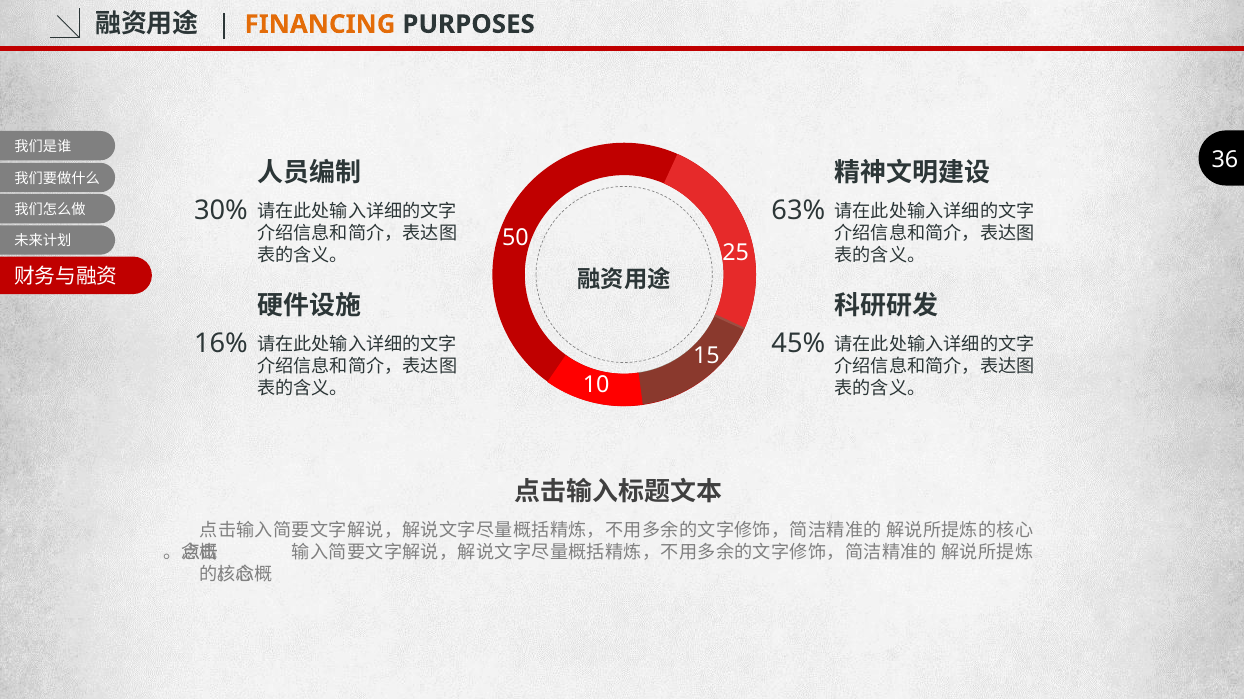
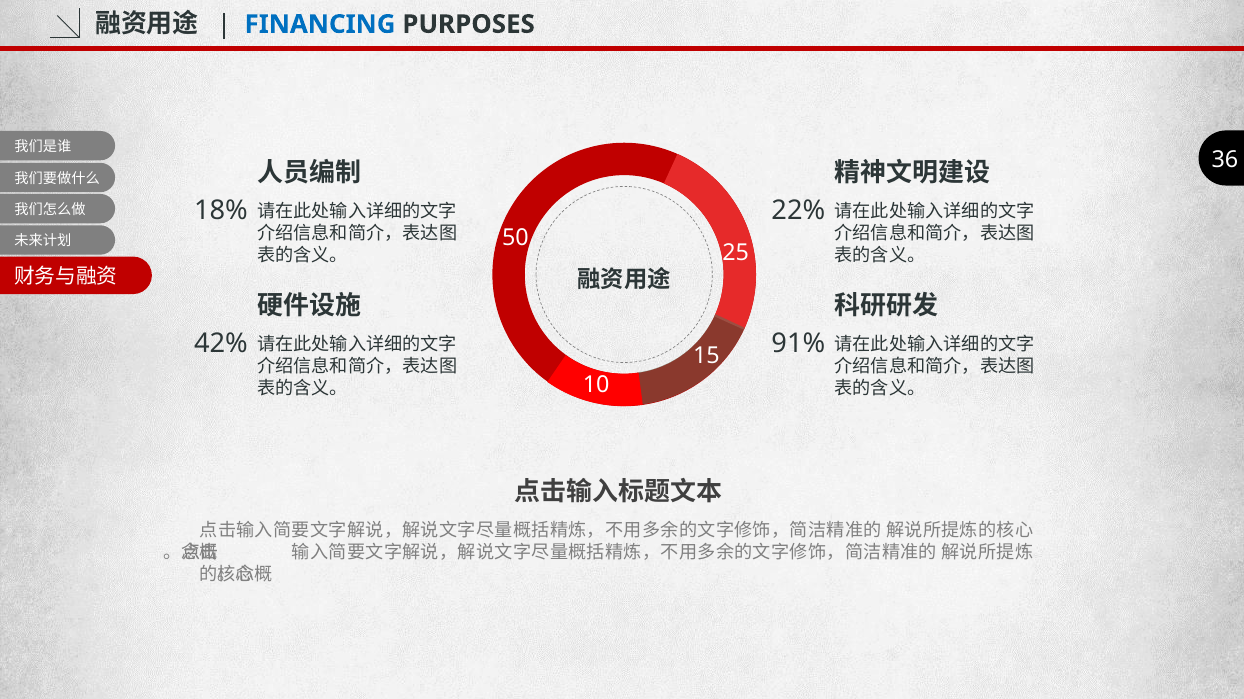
FINANCING colour: orange -> blue (320, 24)
30%: 30% -> 18% (221, 211)
63%: 63% -> 22% (798, 211)
16%: 16% -> 42% (221, 343)
45%: 45% -> 91% (798, 343)
